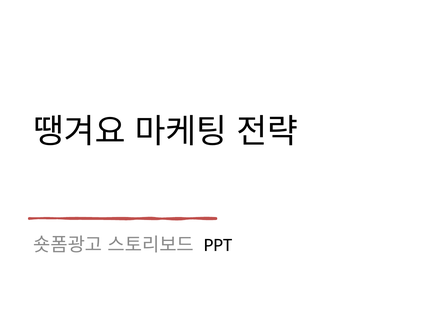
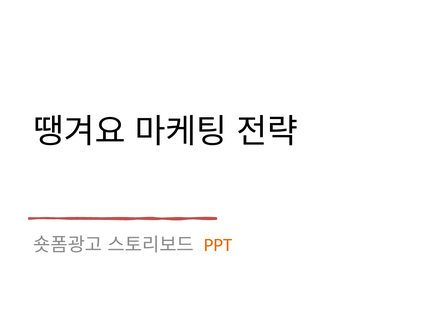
PPT colour: black -> orange (218, 245)
